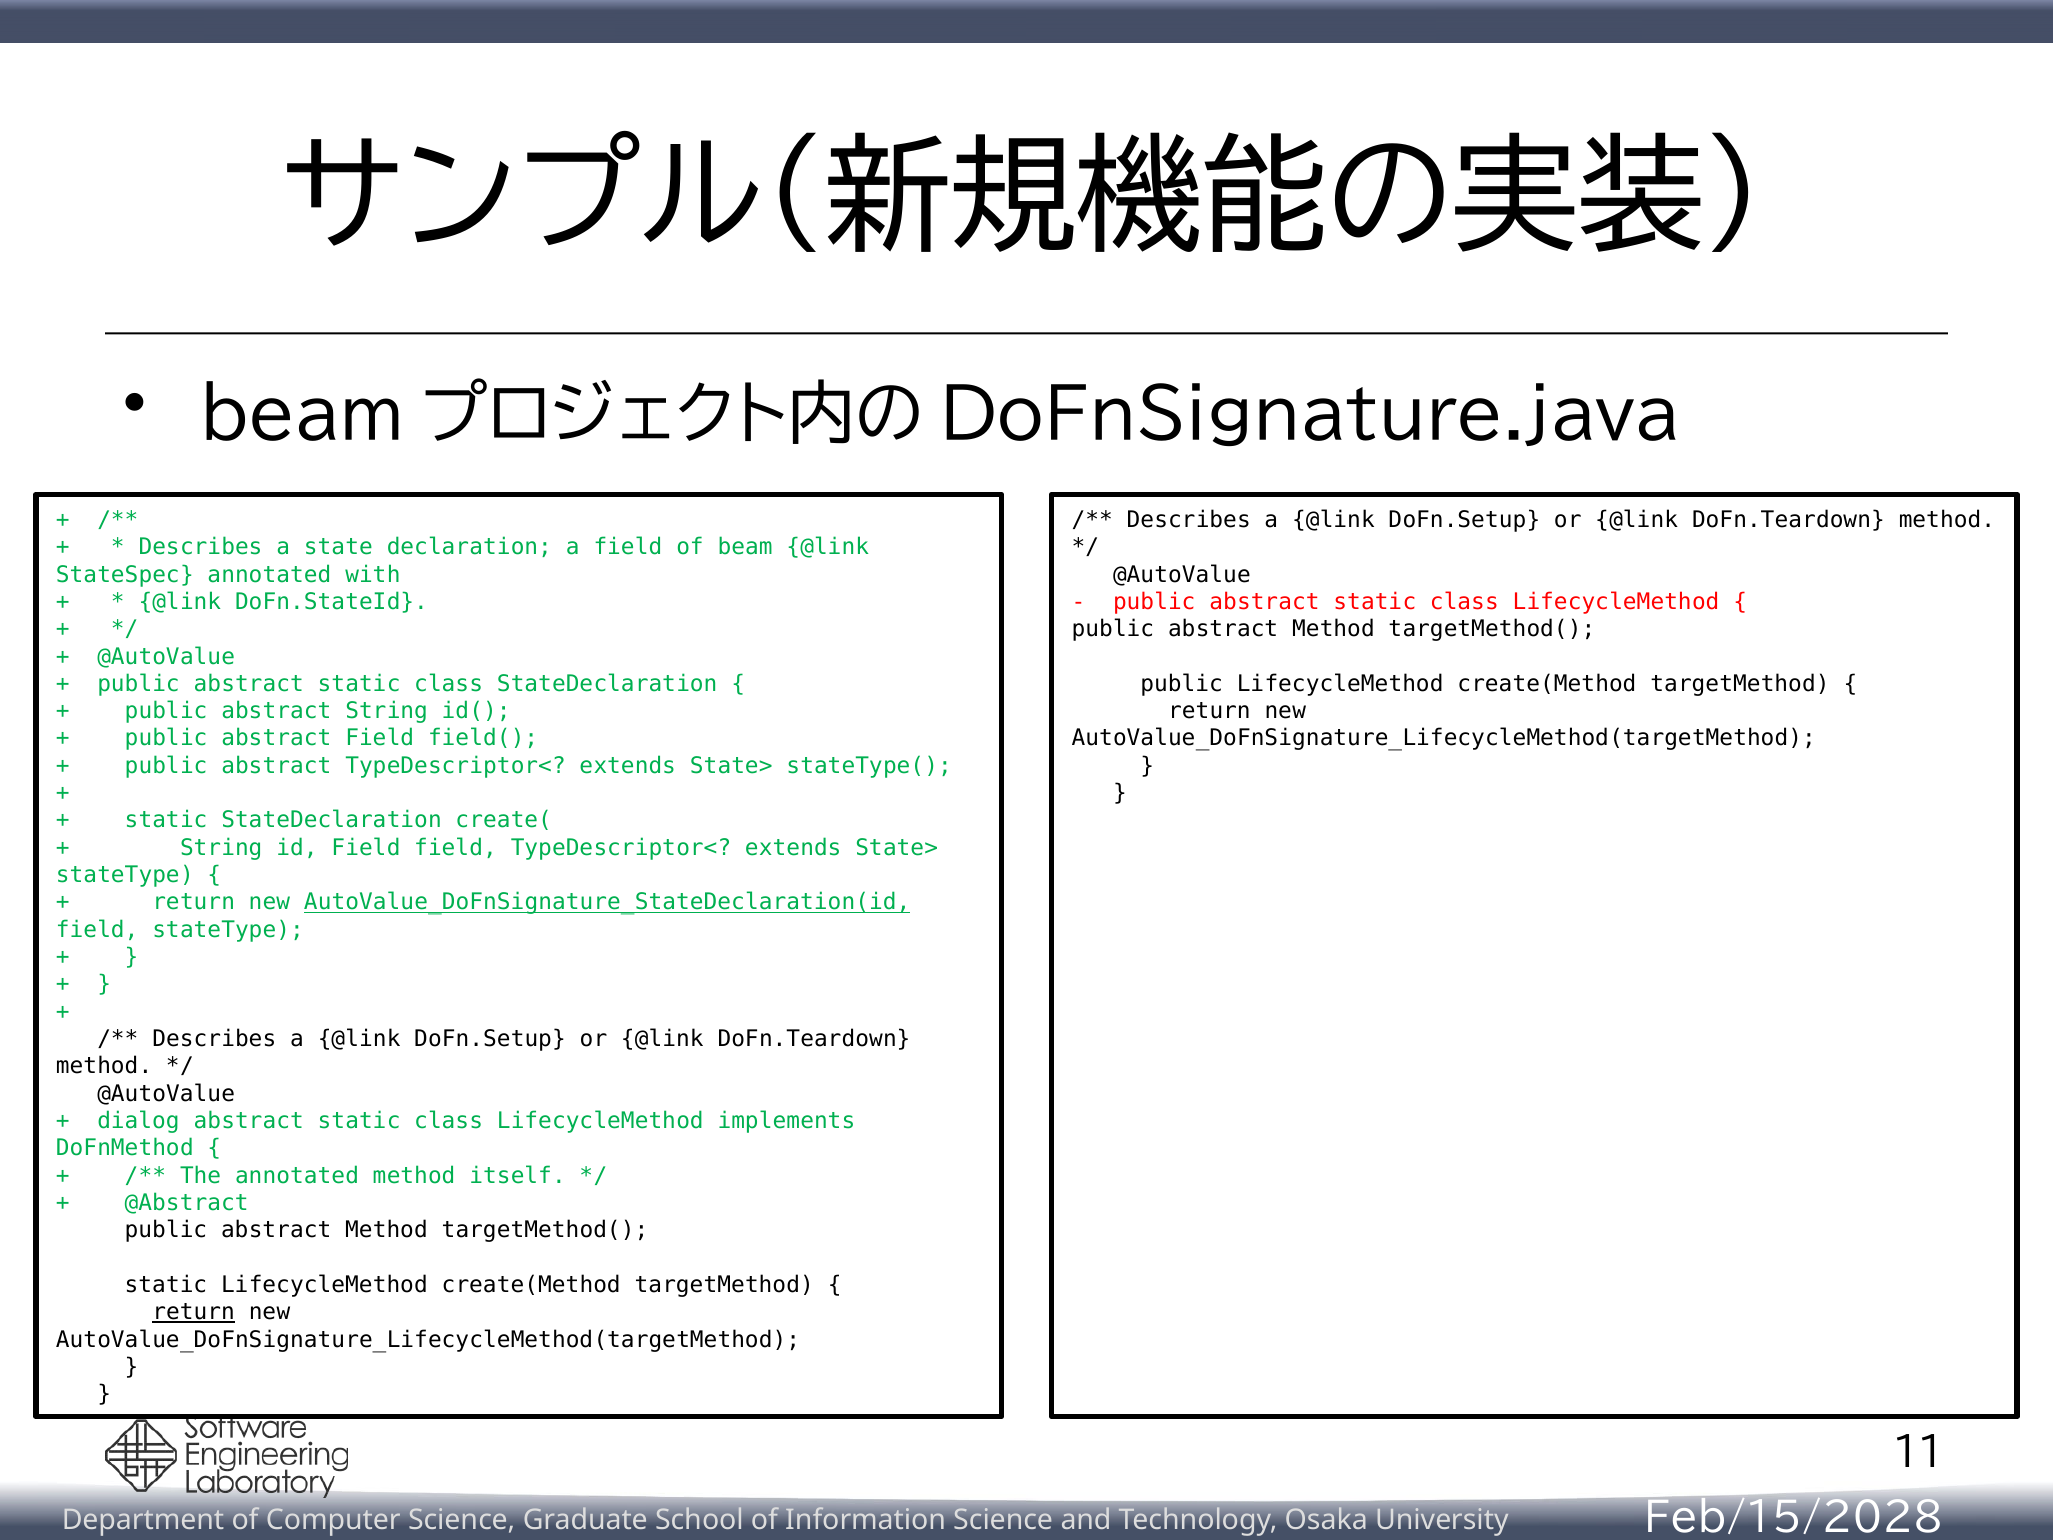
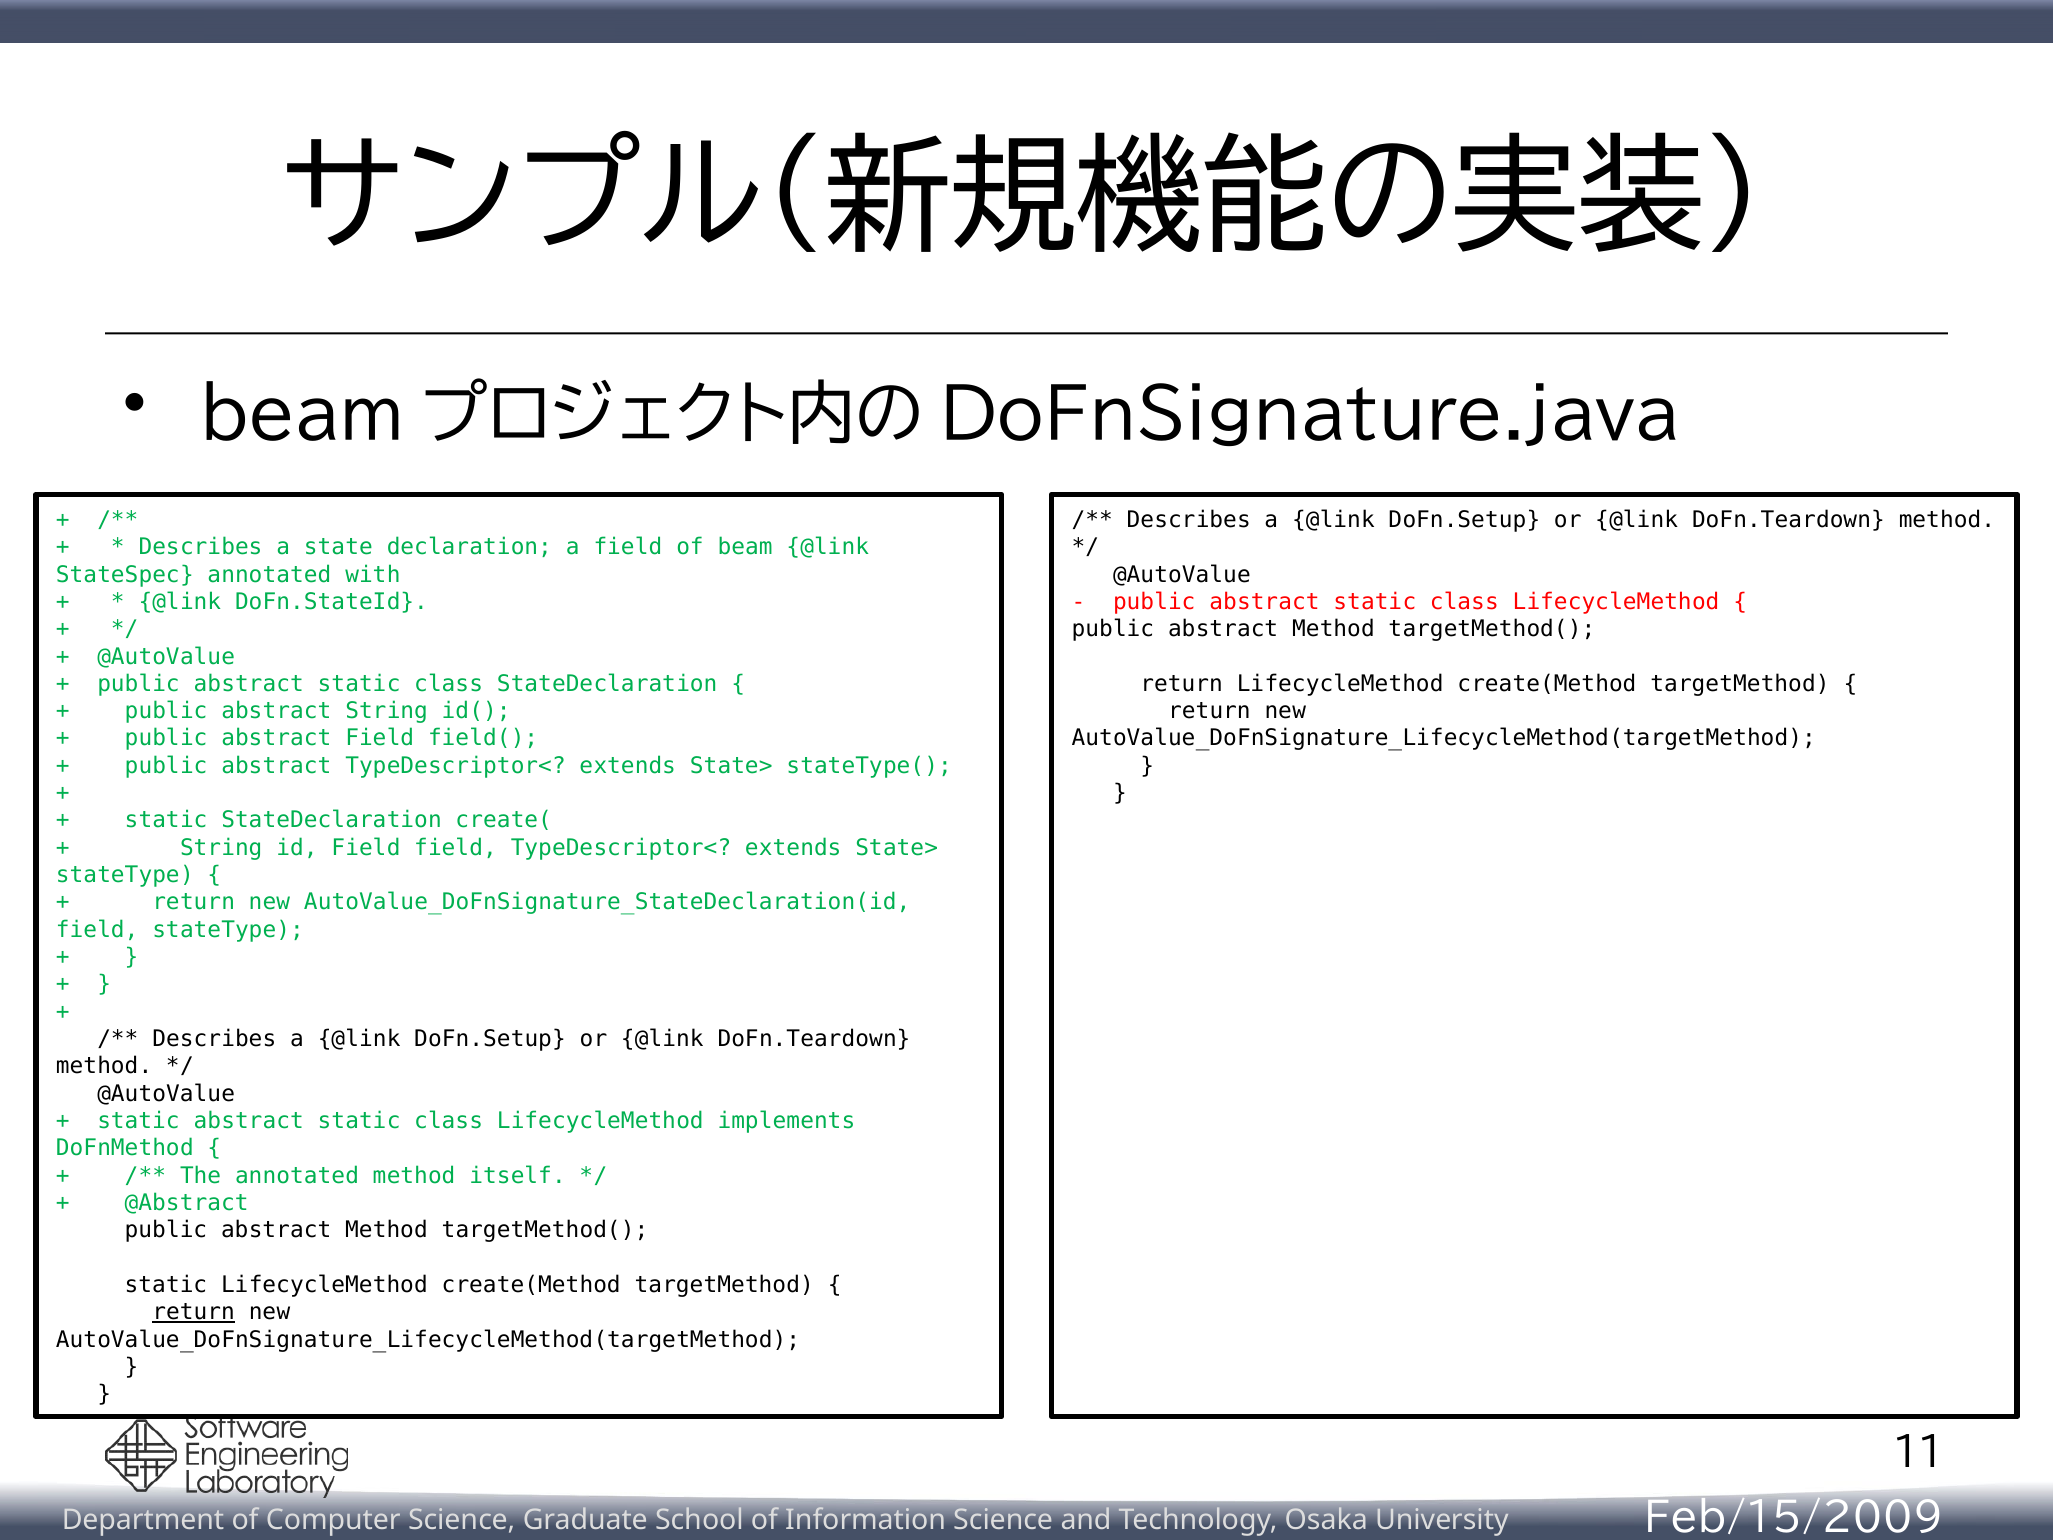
public: public -> return (1182, 684)
AutoValue_DoFnSignature_StateDeclaration(id underline: present -> none (607, 902)
dialog: dialog -> static (138, 1121)
Feb/15/2028: Feb/15/2028 -> Feb/15/2009 (1794, 1518)
